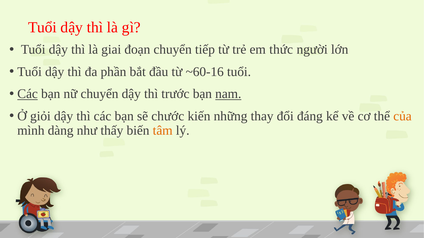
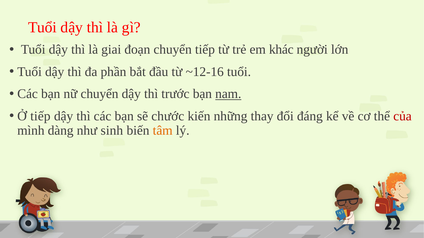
thức: thức -> khác (281, 50)
~60-16: ~60-16 -> ~12-16 (205, 72)
Các underline: present -> none (28, 94)
Ở giỏi: giỏi -> tiếp (40, 116)
của colour: orange -> red (402, 116)
thấy: thấy -> sinh (112, 131)
